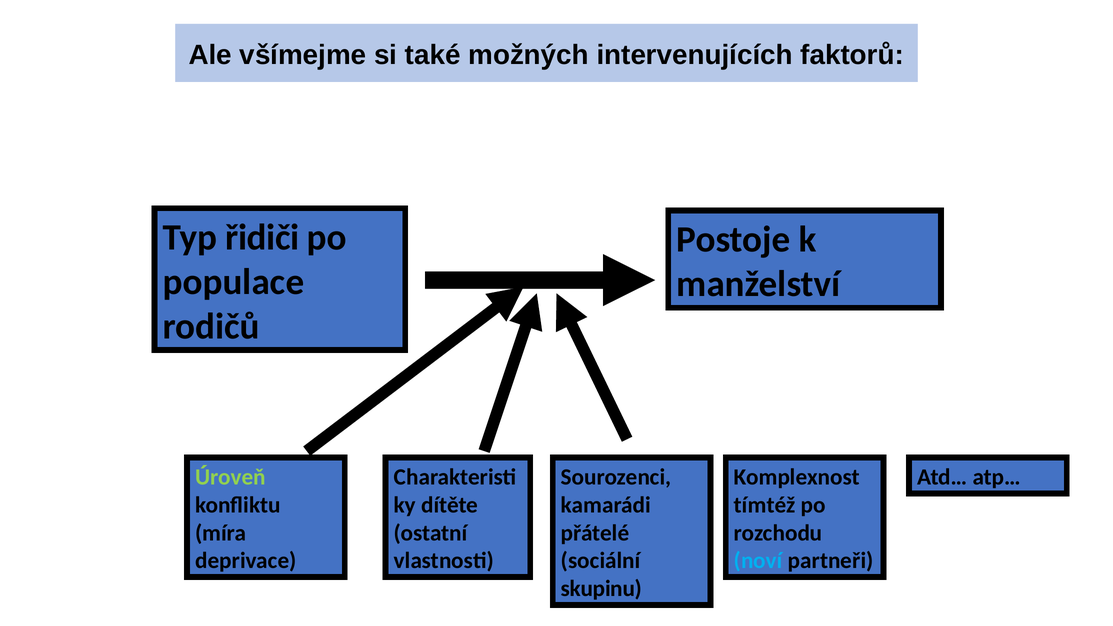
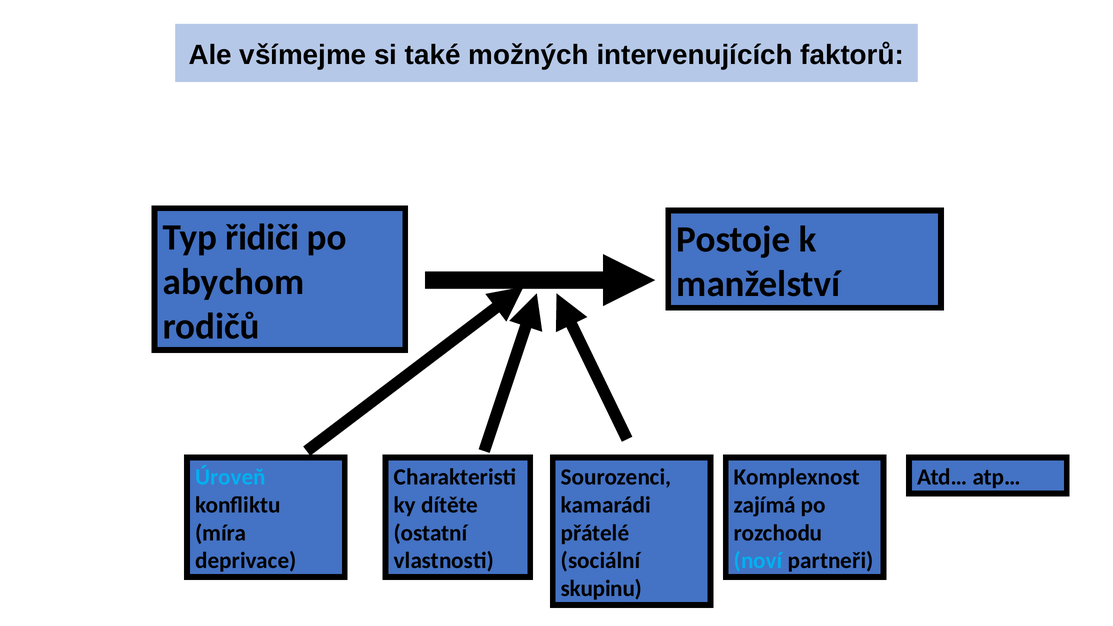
populace: populace -> abychom (233, 282)
Úroveň colour: light green -> light blue (231, 477)
tímtéž: tímtéž -> zajímá (765, 505)
